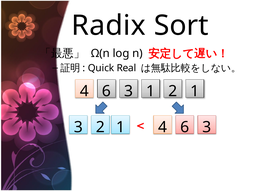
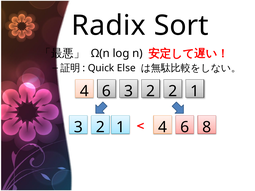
Real: Real -> Else (126, 68)
4 1: 1 -> 2 (151, 91)
4 3: 3 -> 8 (207, 127)
